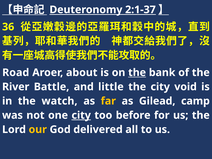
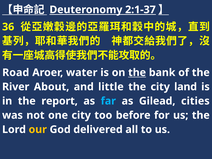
about: about -> water (82, 73)
Battle: Battle -> About (52, 87)
void: void -> land (186, 87)
watch: watch -> report (60, 101)
far colour: yellow -> light blue (108, 101)
camp: camp -> cities (195, 101)
city underline: present -> none (81, 115)
